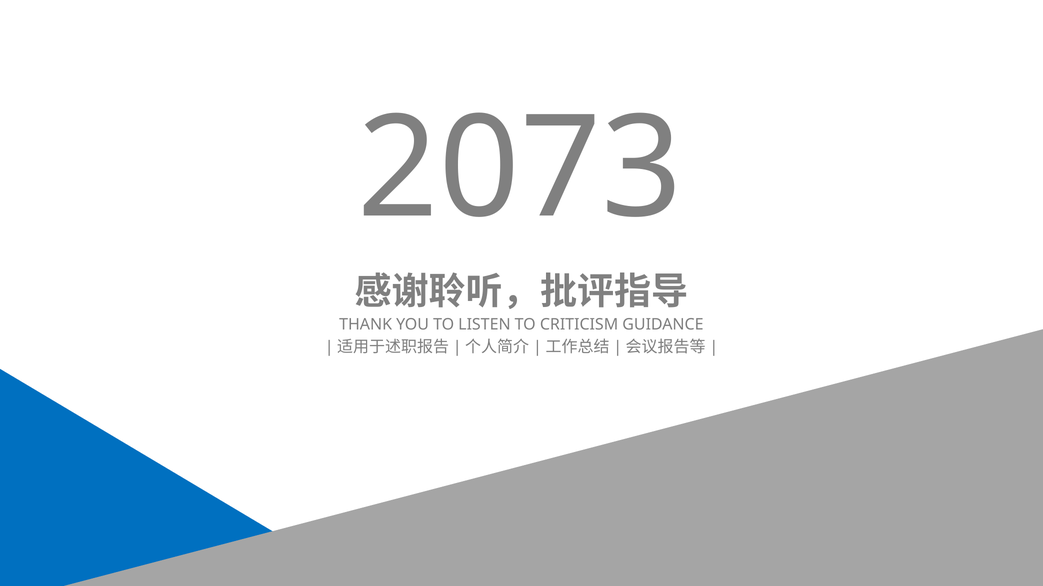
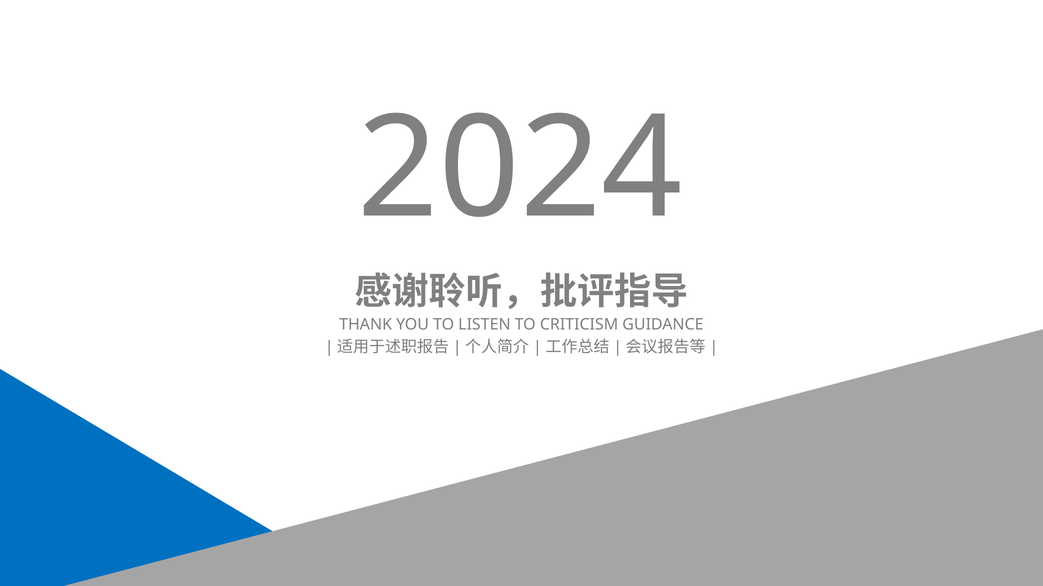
2073: 2073 -> 2024 (520, 169)
